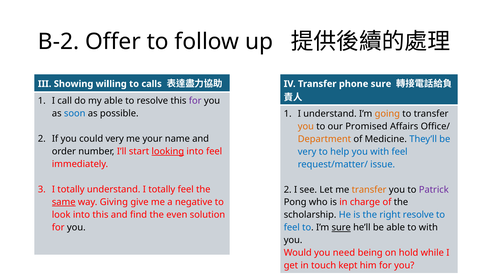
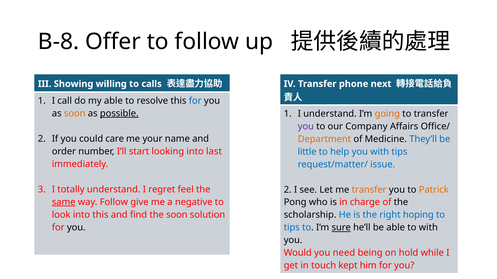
B-2: B-2 -> B-8 (59, 42)
phone sure: sure -> next (381, 84)
for colour: purple -> blue (195, 101)
soon colour: blue -> orange (75, 114)
possible underline: none -> present (119, 114)
you colour: orange -> purple (306, 127)
Promised: Promised -> Company (366, 127)
could very: very -> care (115, 139)
looking underline: present -> none (168, 152)
into feel: feel -> last (214, 152)
very: very -> little (307, 152)
with feel: feel -> tips (400, 152)
understand I totally: totally -> regret (162, 190)
Patrick colour: purple -> orange (434, 190)
way Giving: Giving -> Follow (114, 202)
the even: even -> soon (177, 215)
right resolve: resolve -> hoping (418, 215)
feel: feel -> tips (292, 228)
